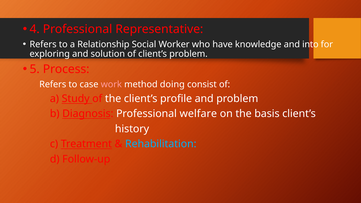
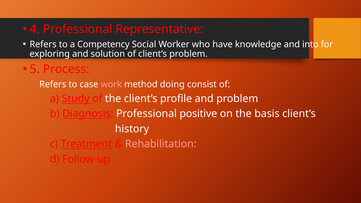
Relationship: Relationship -> Competency (103, 44)
welfare: welfare -> positive (198, 114)
Rehabilitation colour: light blue -> pink (161, 144)
